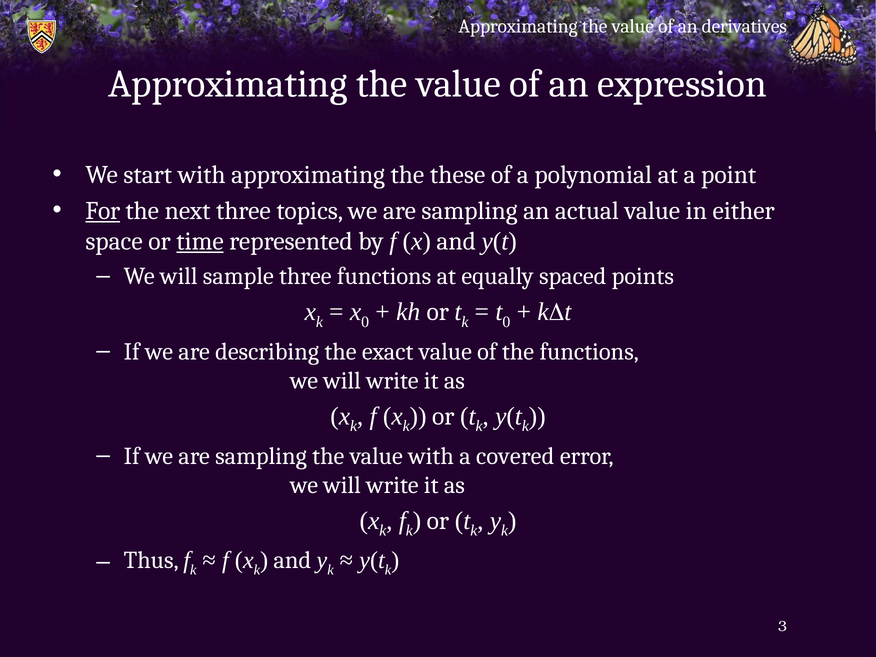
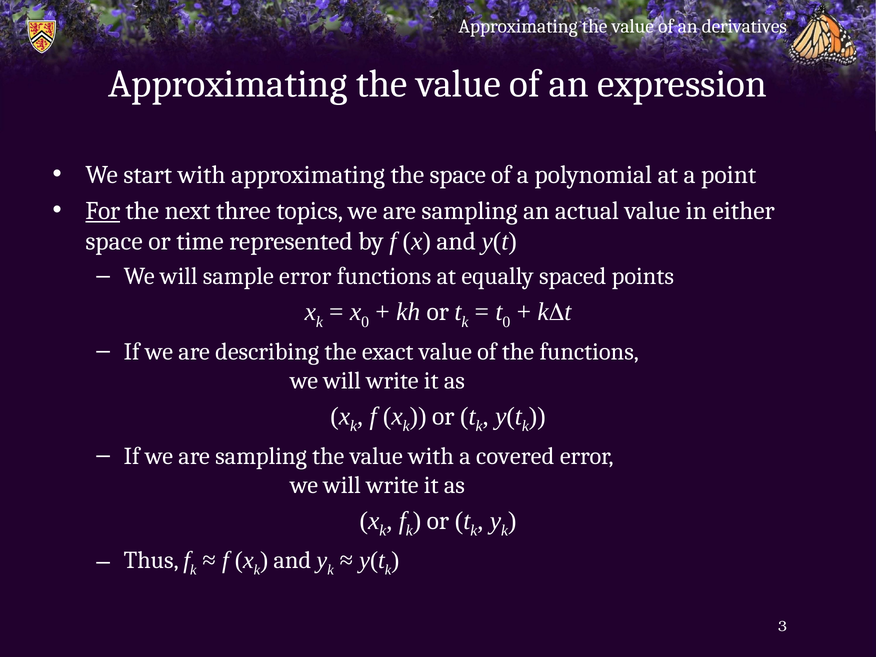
the these: these -> space (458, 175)
time underline: present -> none (200, 241)
sample three: three -> error (305, 276)
